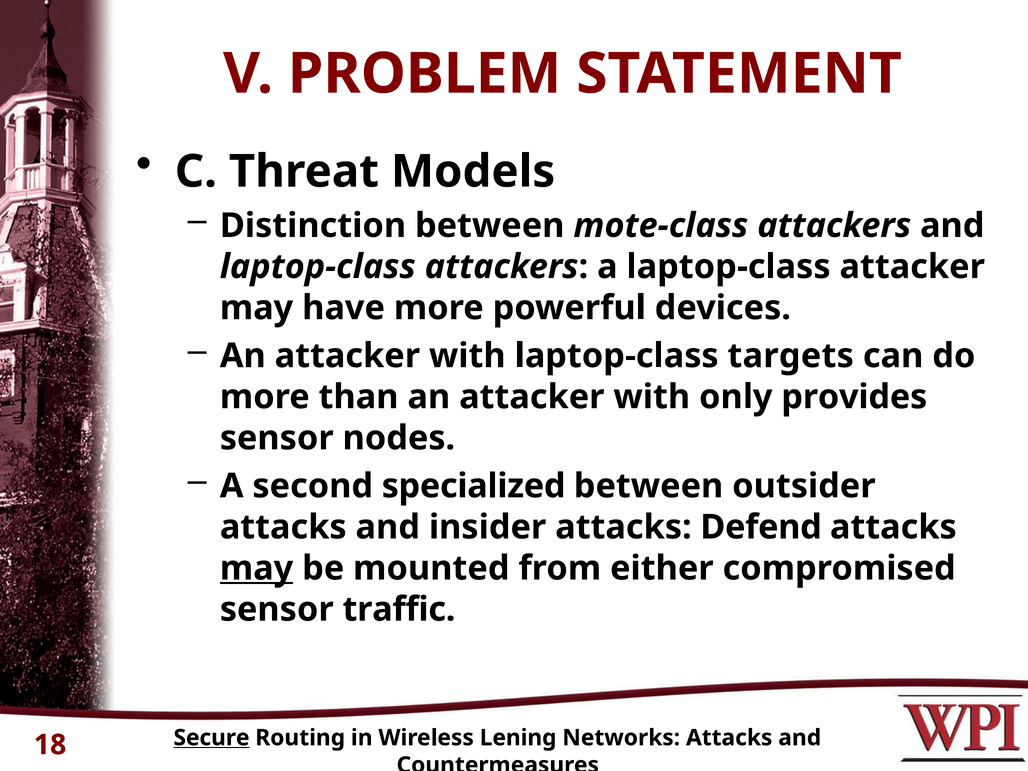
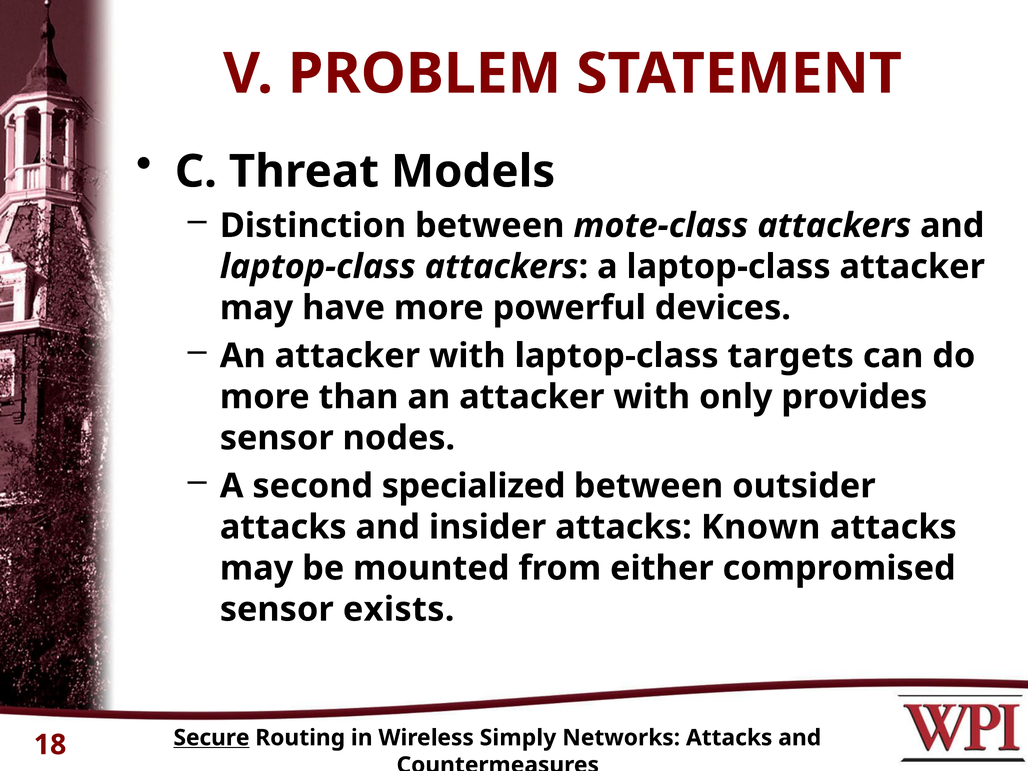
Defend: Defend -> Known (761, 527)
may underline: present -> none (257, 568)
traffic: traffic -> exists (399, 609)
Lening: Lening -> Simply (518, 738)
